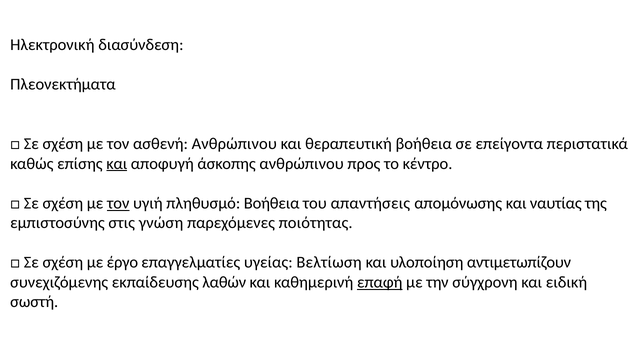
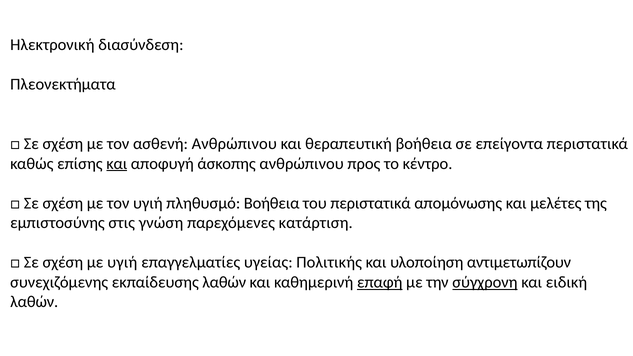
τον underline: present -> none (118, 203)
του απαντήσεις: απαντήσεις -> περιστατικά (371, 203)
ναυτίας: ναυτίας -> μελέτες (556, 203)
ποιότητας: ποιότητας -> κατάρτιση (316, 223)
με έργο: έργο -> υγιή (122, 263)
Βελτίωση: Βελτίωση -> Πολιτικής (329, 263)
σύγχρονη underline: none -> present (485, 282)
σωστή: σωστή -> λαθών (34, 302)
